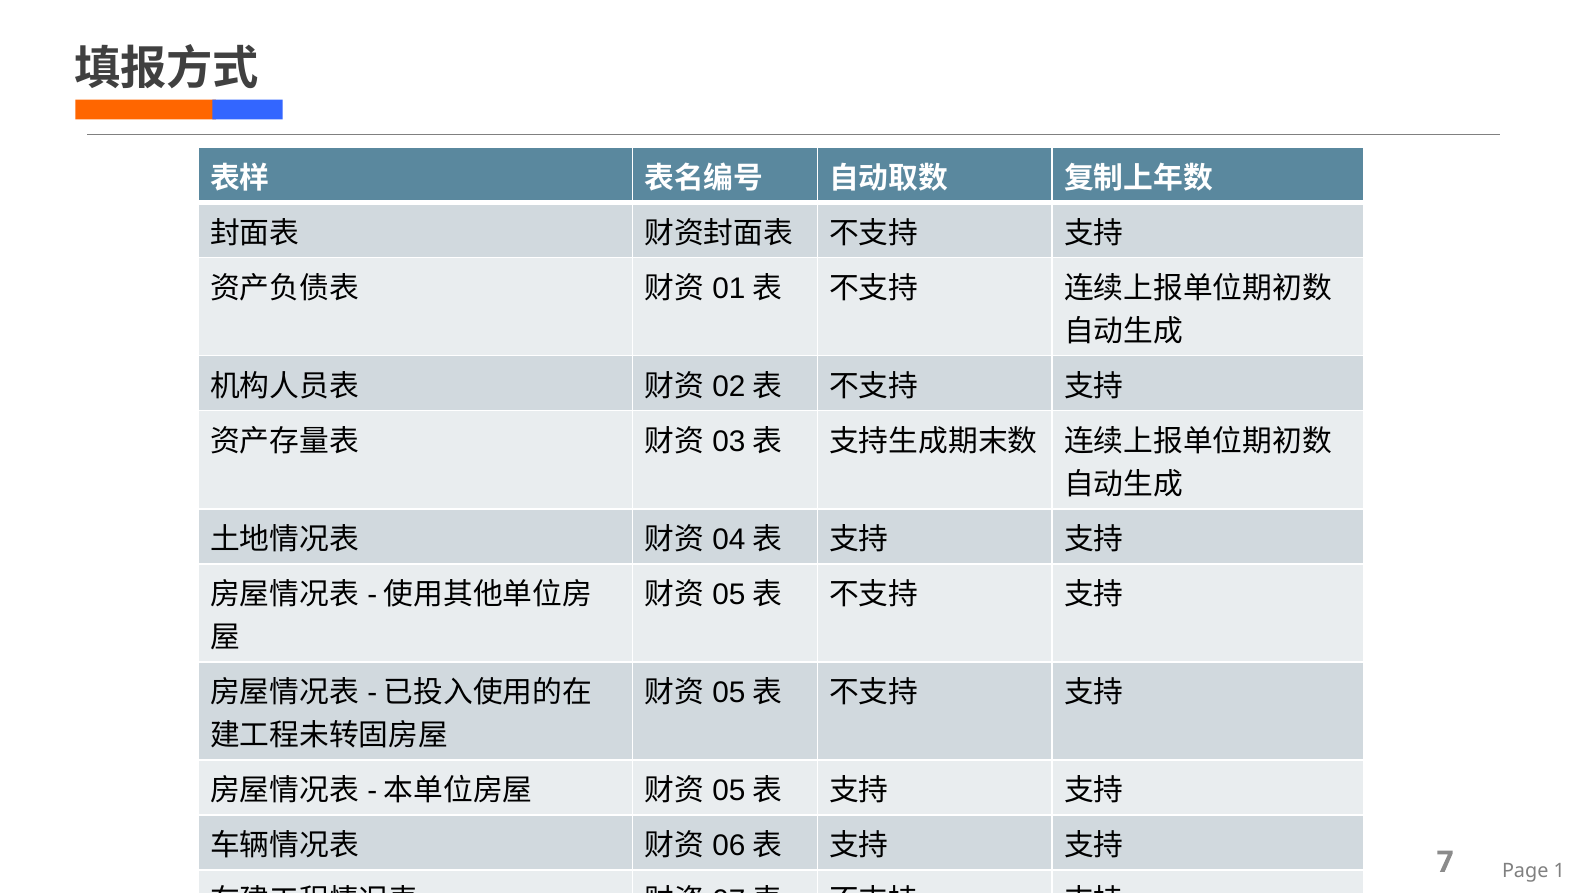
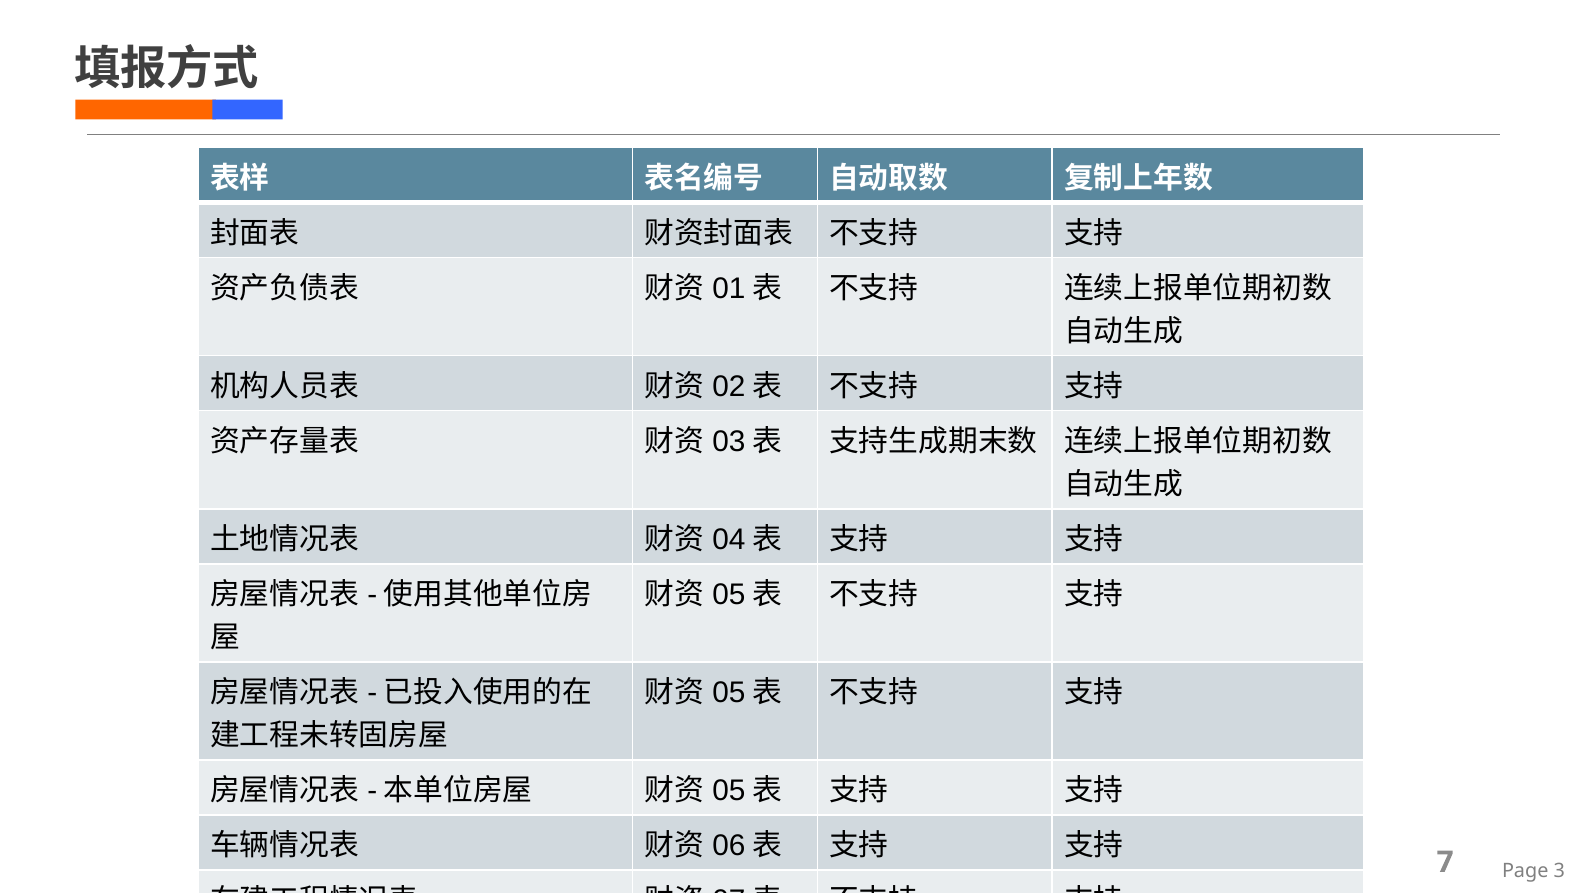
1: 1 -> 3 (1559, 871)
